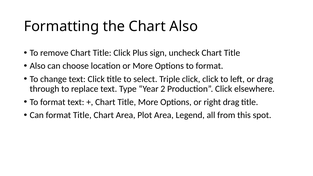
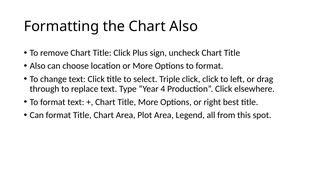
2: 2 -> 4 (163, 89)
right drag: drag -> best (231, 102)
